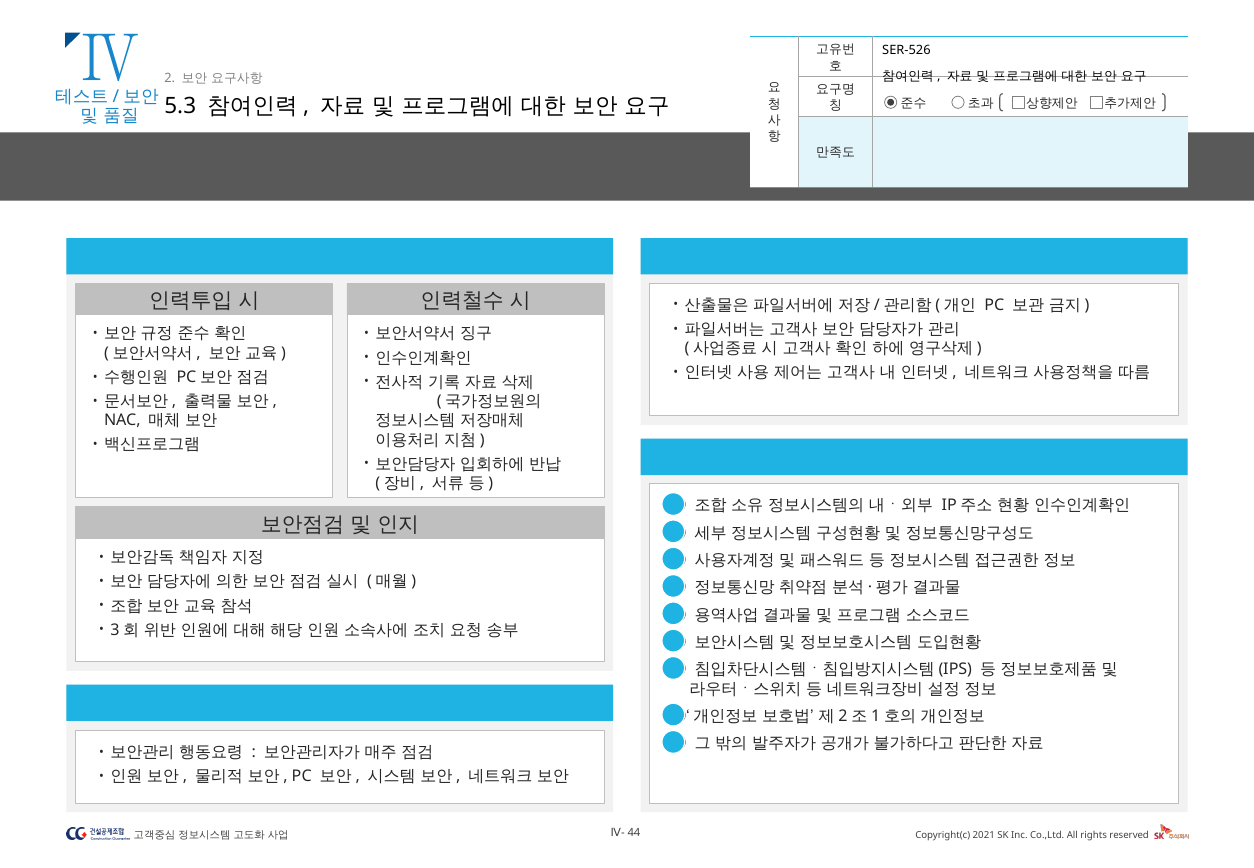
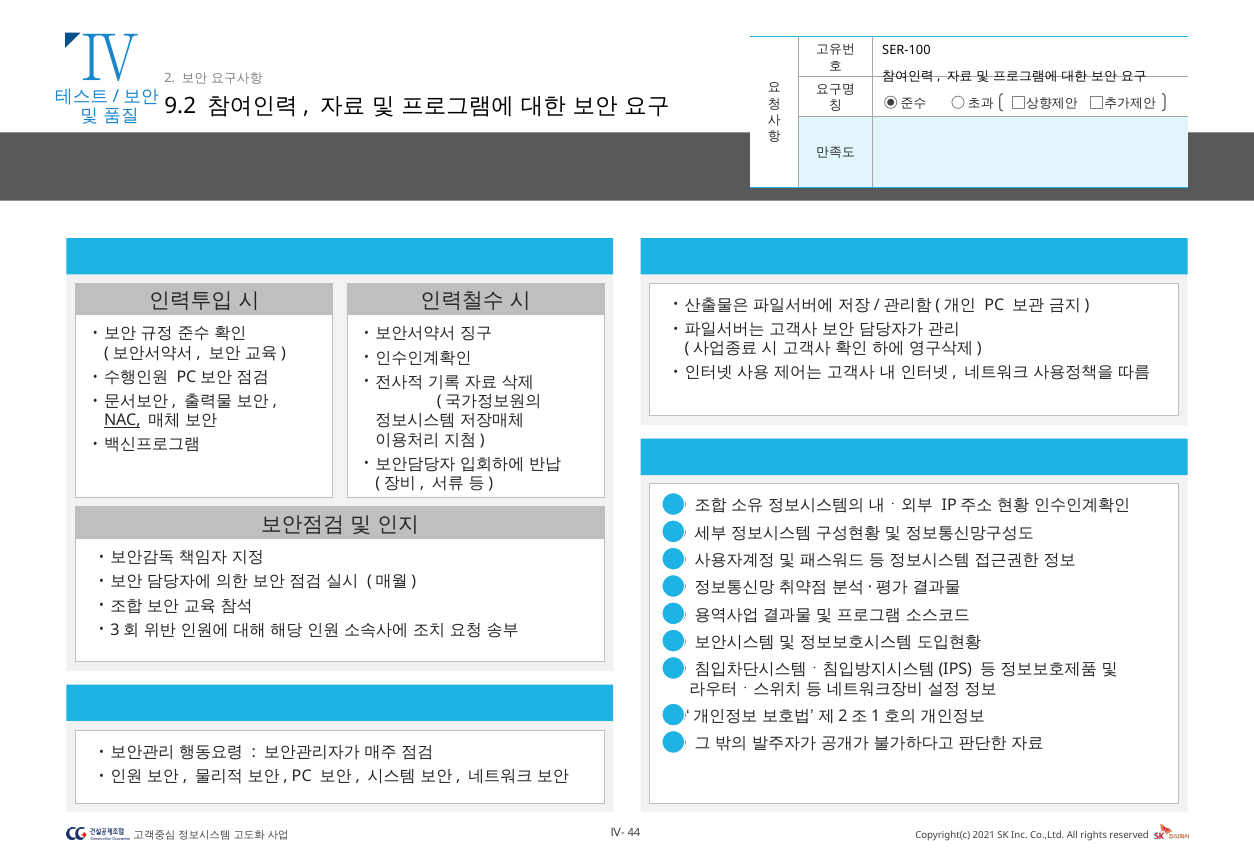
SER-526: SER-526 -> SER-100 (906, 50)
5.3: 5.3 -> 9.2 (180, 106)
NAC underline: none -> present (122, 421)
